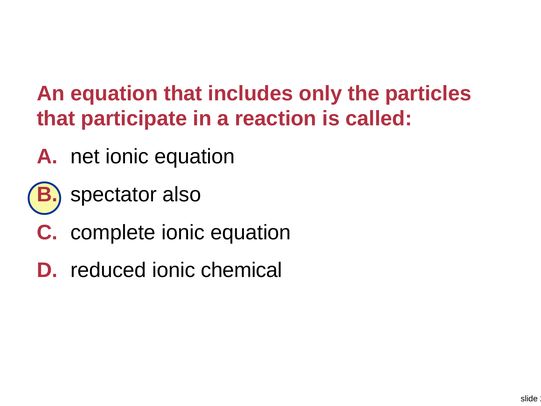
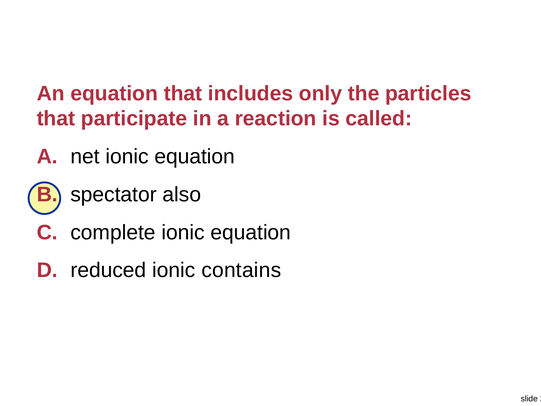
chemical: chemical -> contains (241, 270)
